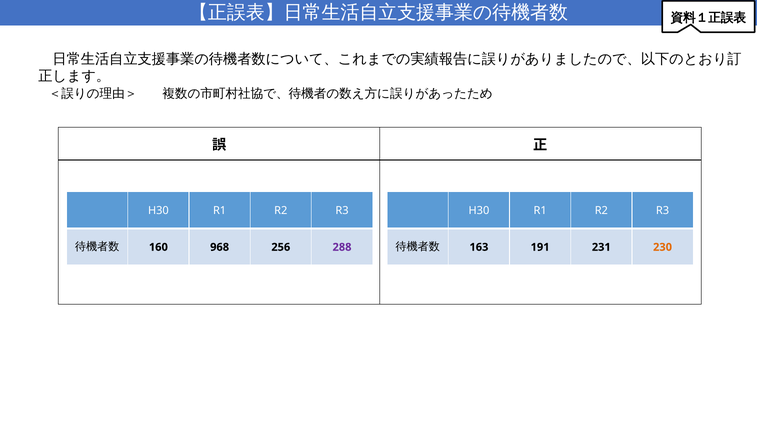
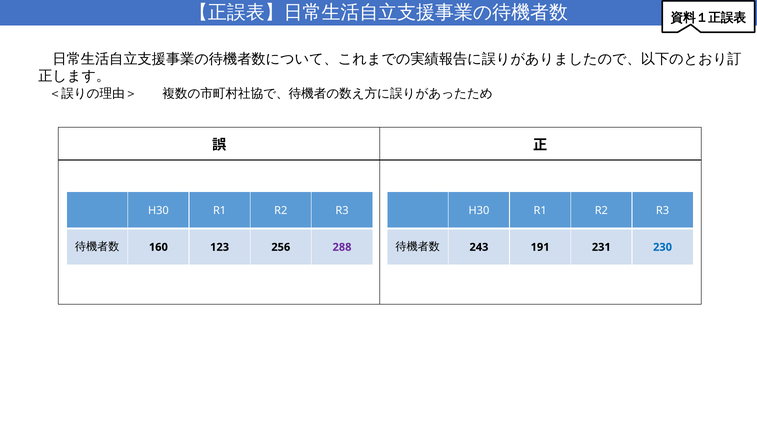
968: 968 -> 123 (220, 247)
163: 163 -> 243 (479, 247)
230 colour: orange -> blue (663, 247)
